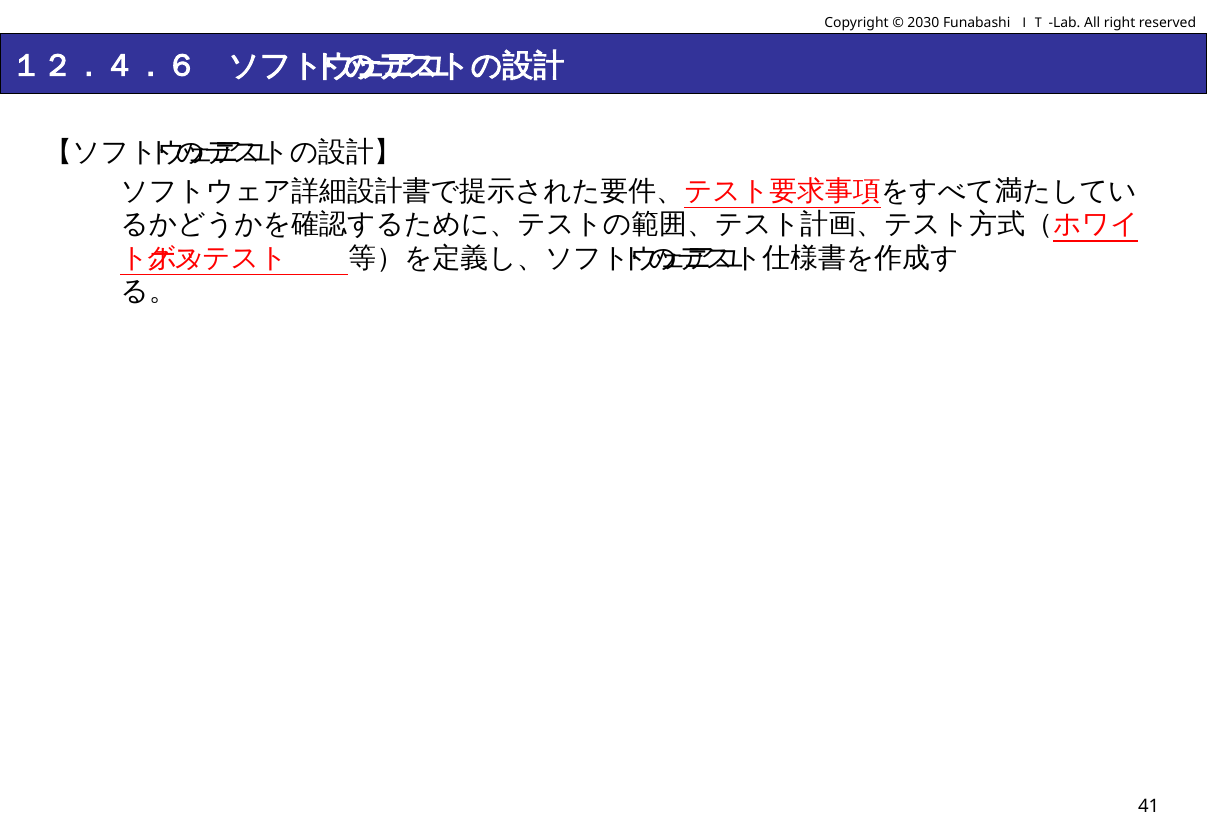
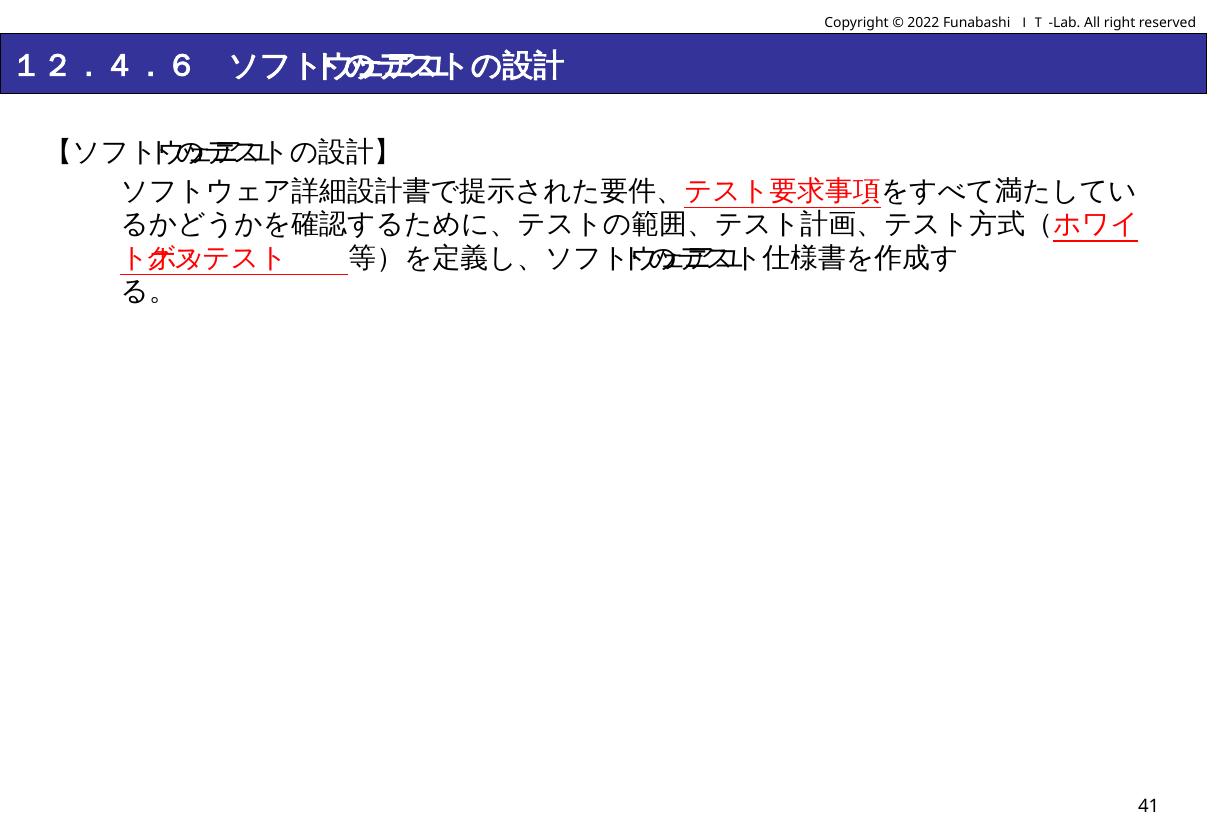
2030: 2030 -> 2022 (923, 23)
